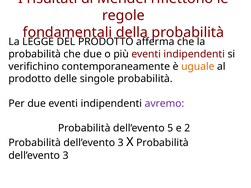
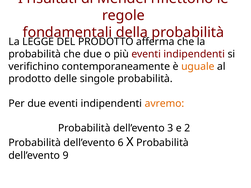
avremo colour: purple -> orange (164, 104)
5: 5 -> 3 (170, 128)
3: 3 -> 6 (121, 143)
3: 3 -> 9 (66, 156)
